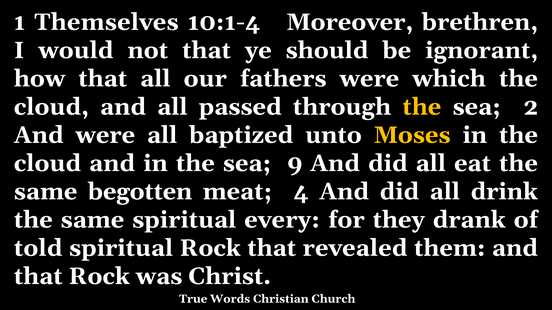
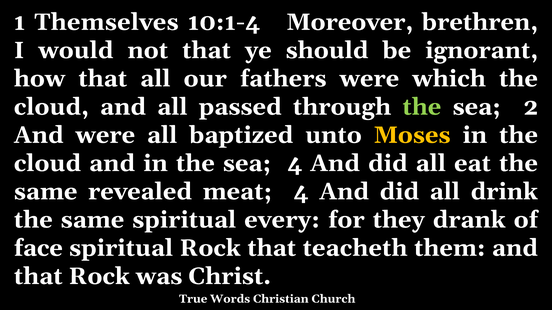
the colour: yellow -> light green (422, 107)
sea 9: 9 -> 4 (295, 164)
begotten: begotten -> revealed (140, 192)
told: told -> face (38, 248)
revealed: revealed -> teacheth (355, 248)
